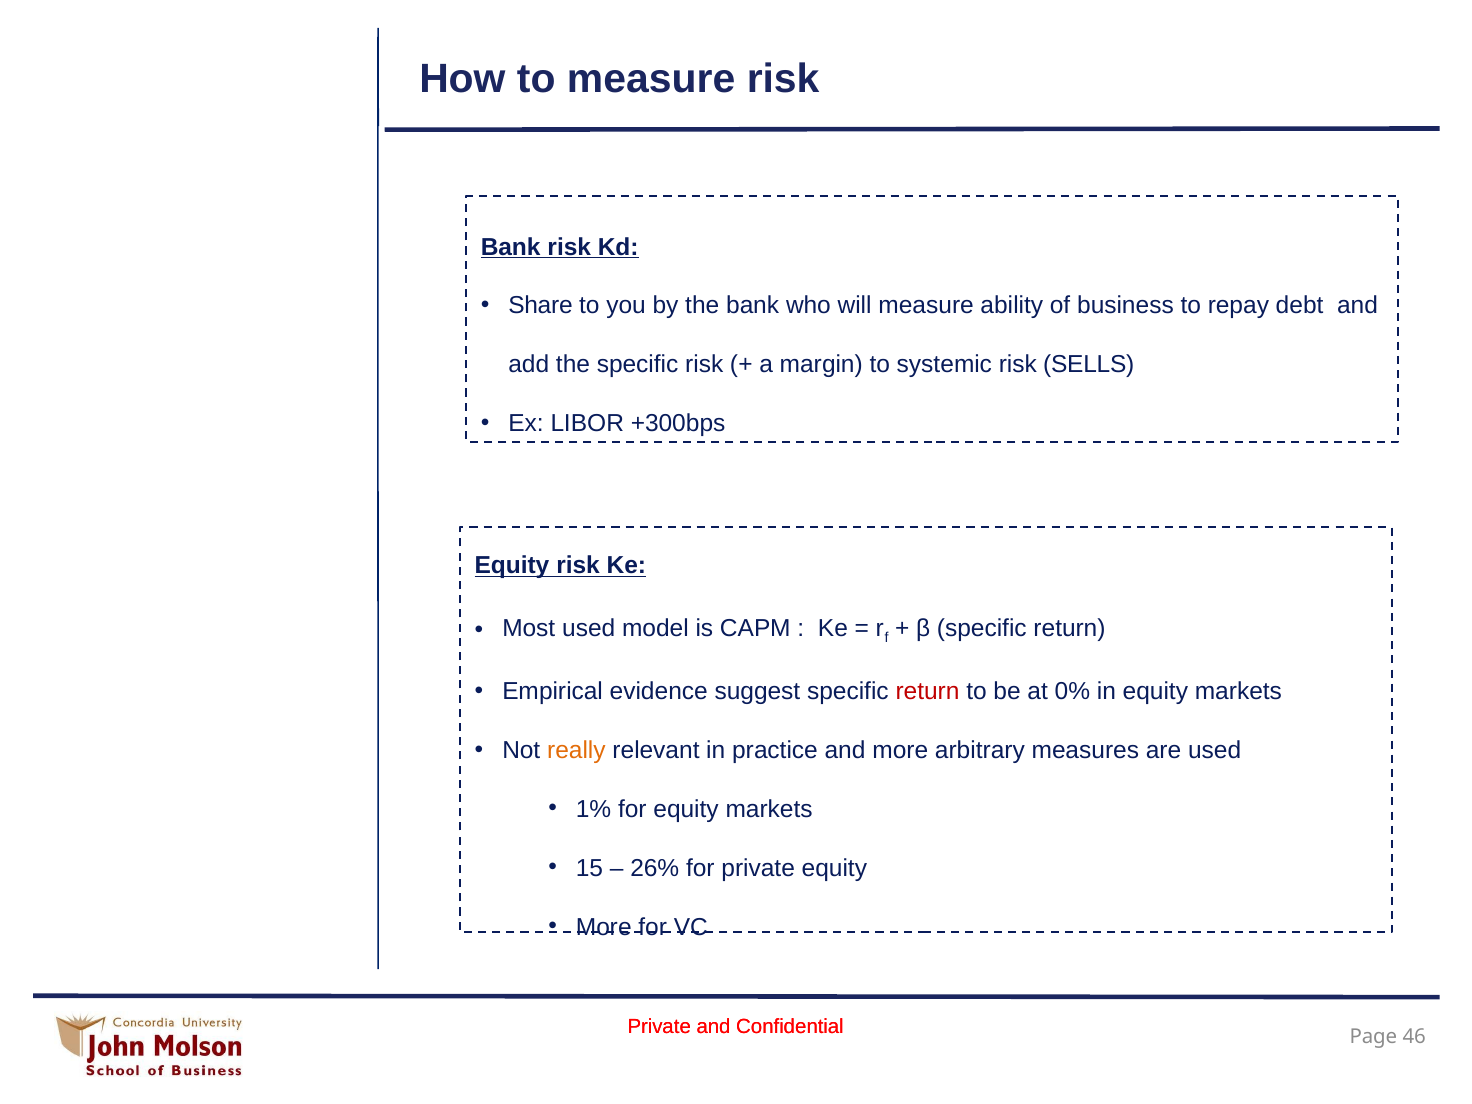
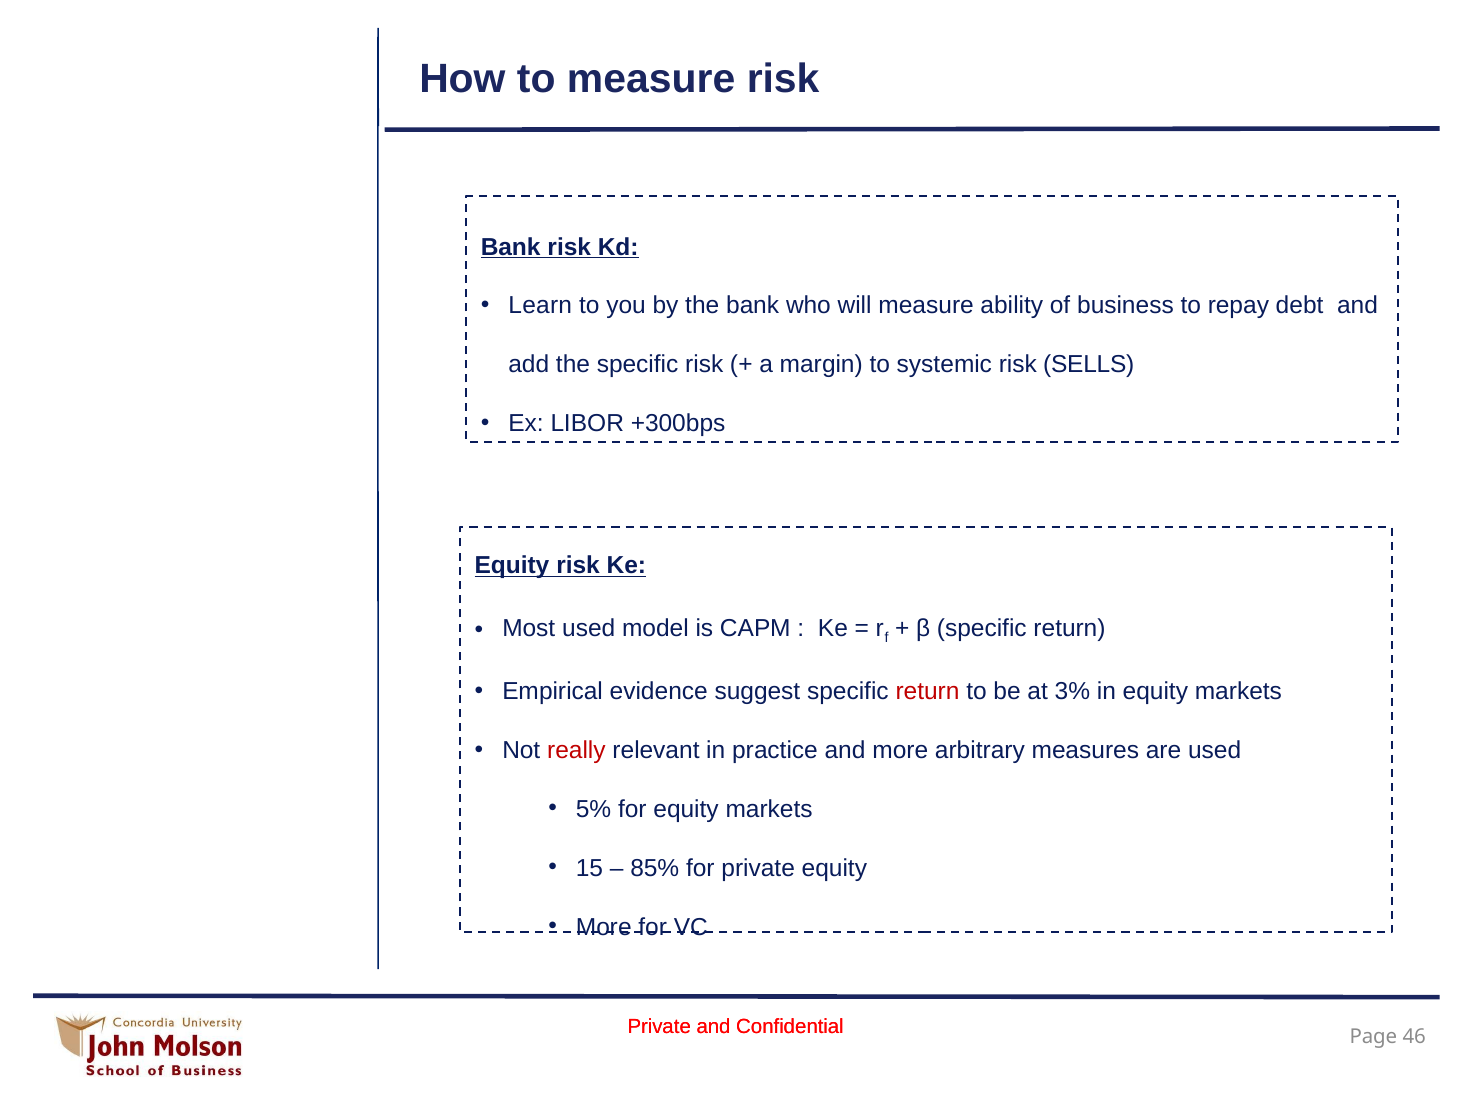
Share: Share -> Learn (540, 306)
0%: 0% -> 3% (1072, 691)
really colour: orange -> red (576, 750)
1%: 1% -> 5% (594, 809)
26%: 26% -> 85% (655, 868)
